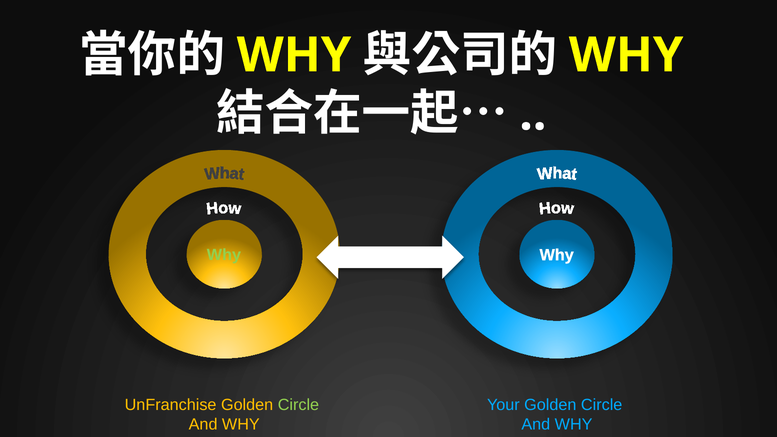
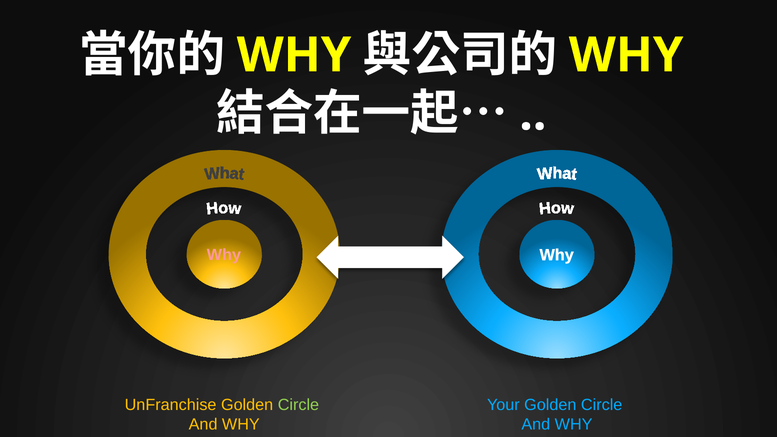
Why colour: light green -> pink (224, 255)
